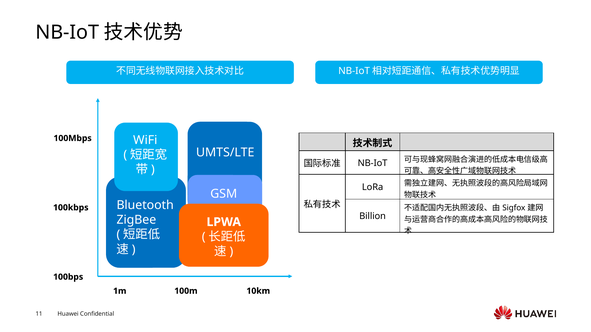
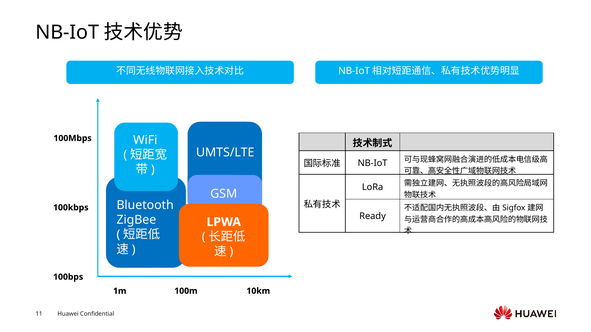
Billion: Billion -> Ready (373, 217)
